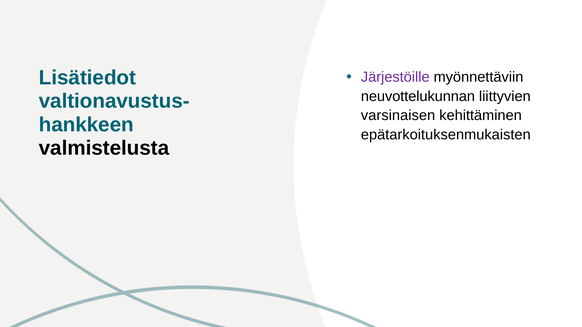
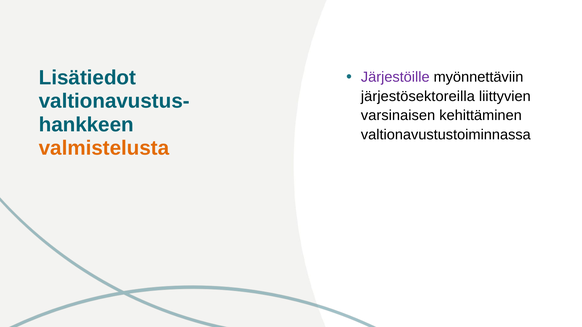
neuvottelukunnan: neuvottelukunnan -> järjestösektoreilla (418, 96)
epätarkoituksenmukaisten: epätarkoituksenmukaisten -> valtionavustustoiminnassa (446, 135)
valmistelusta colour: black -> orange (104, 148)
